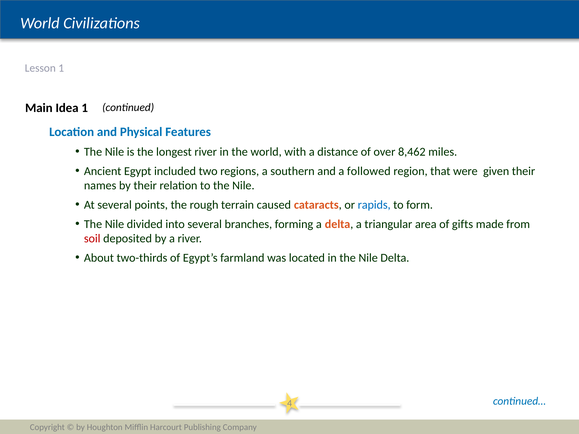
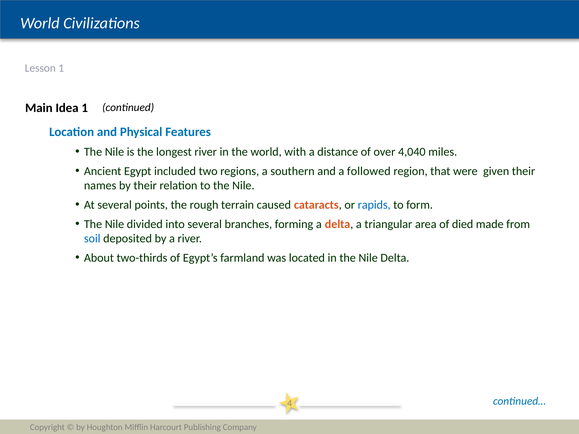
8,462: 8,462 -> 4,040 (412, 152)
gifts: gifts -> died (463, 224)
soil colour: red -> blue (92, 239)
